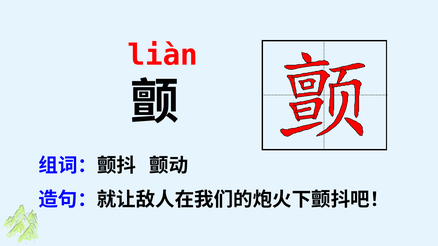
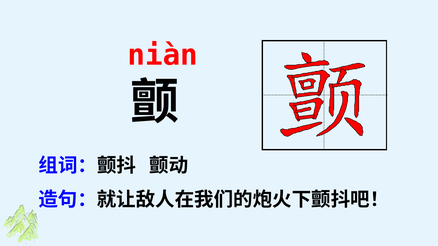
liàn: liàn -> niàn (163, 55)
